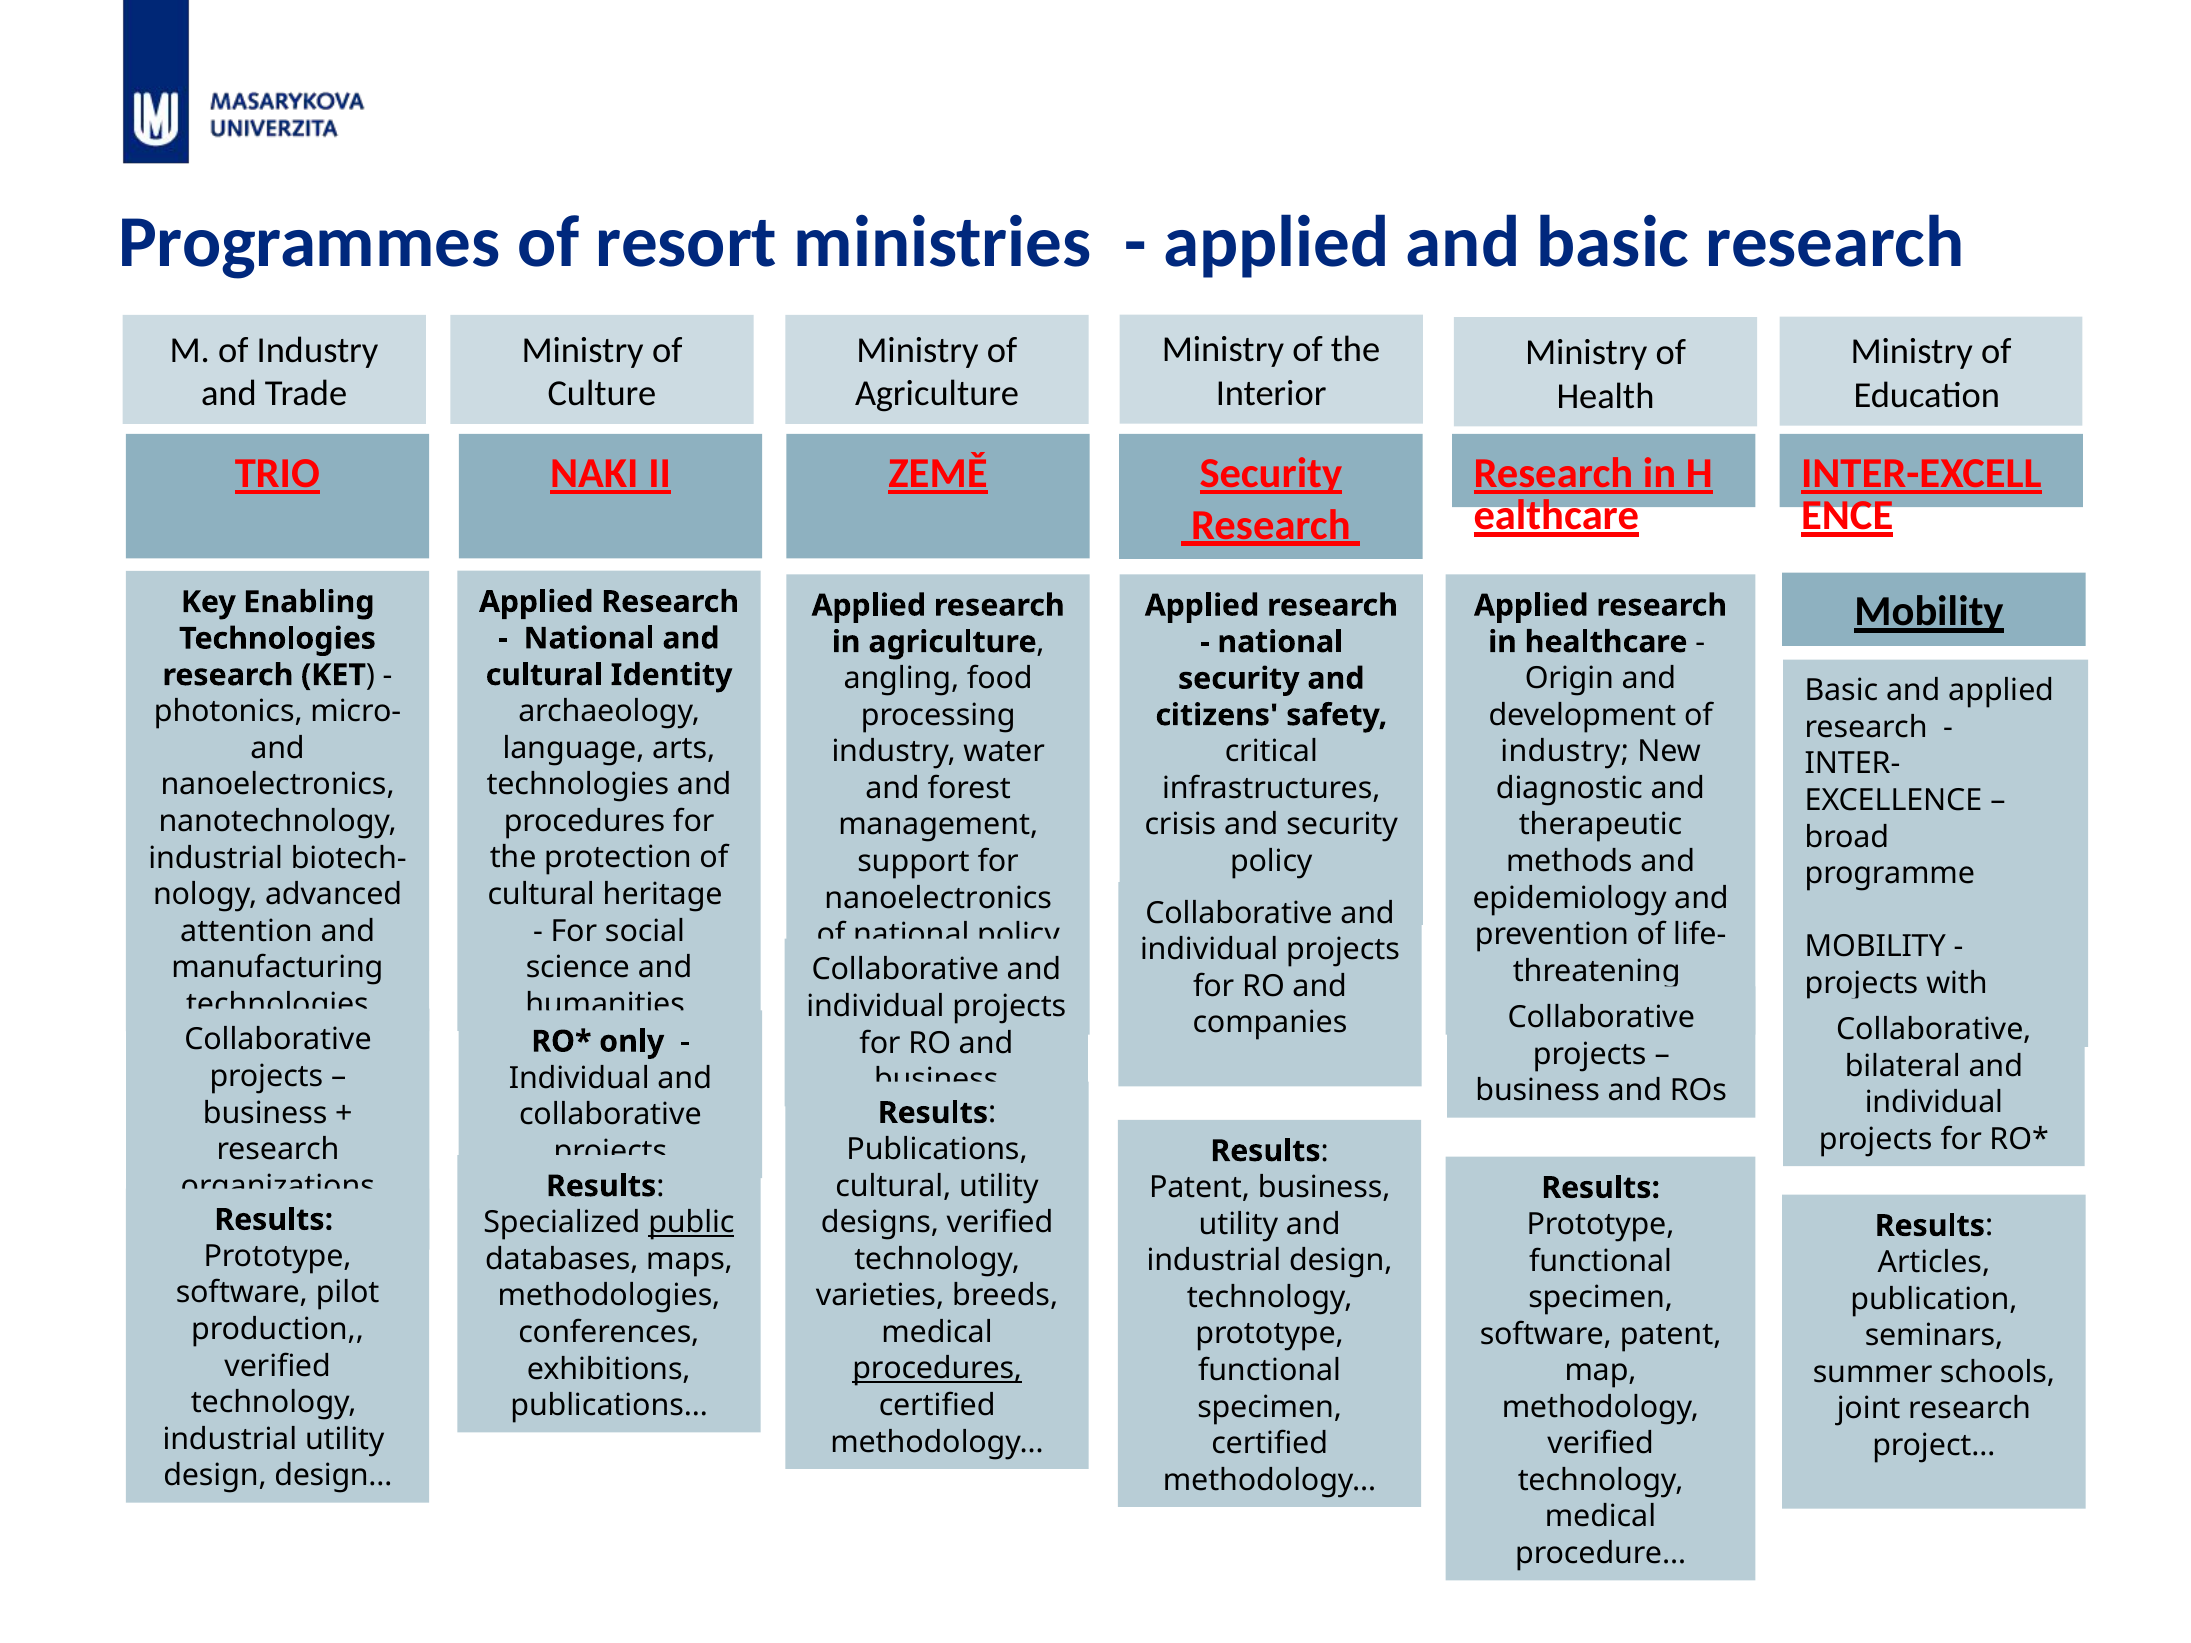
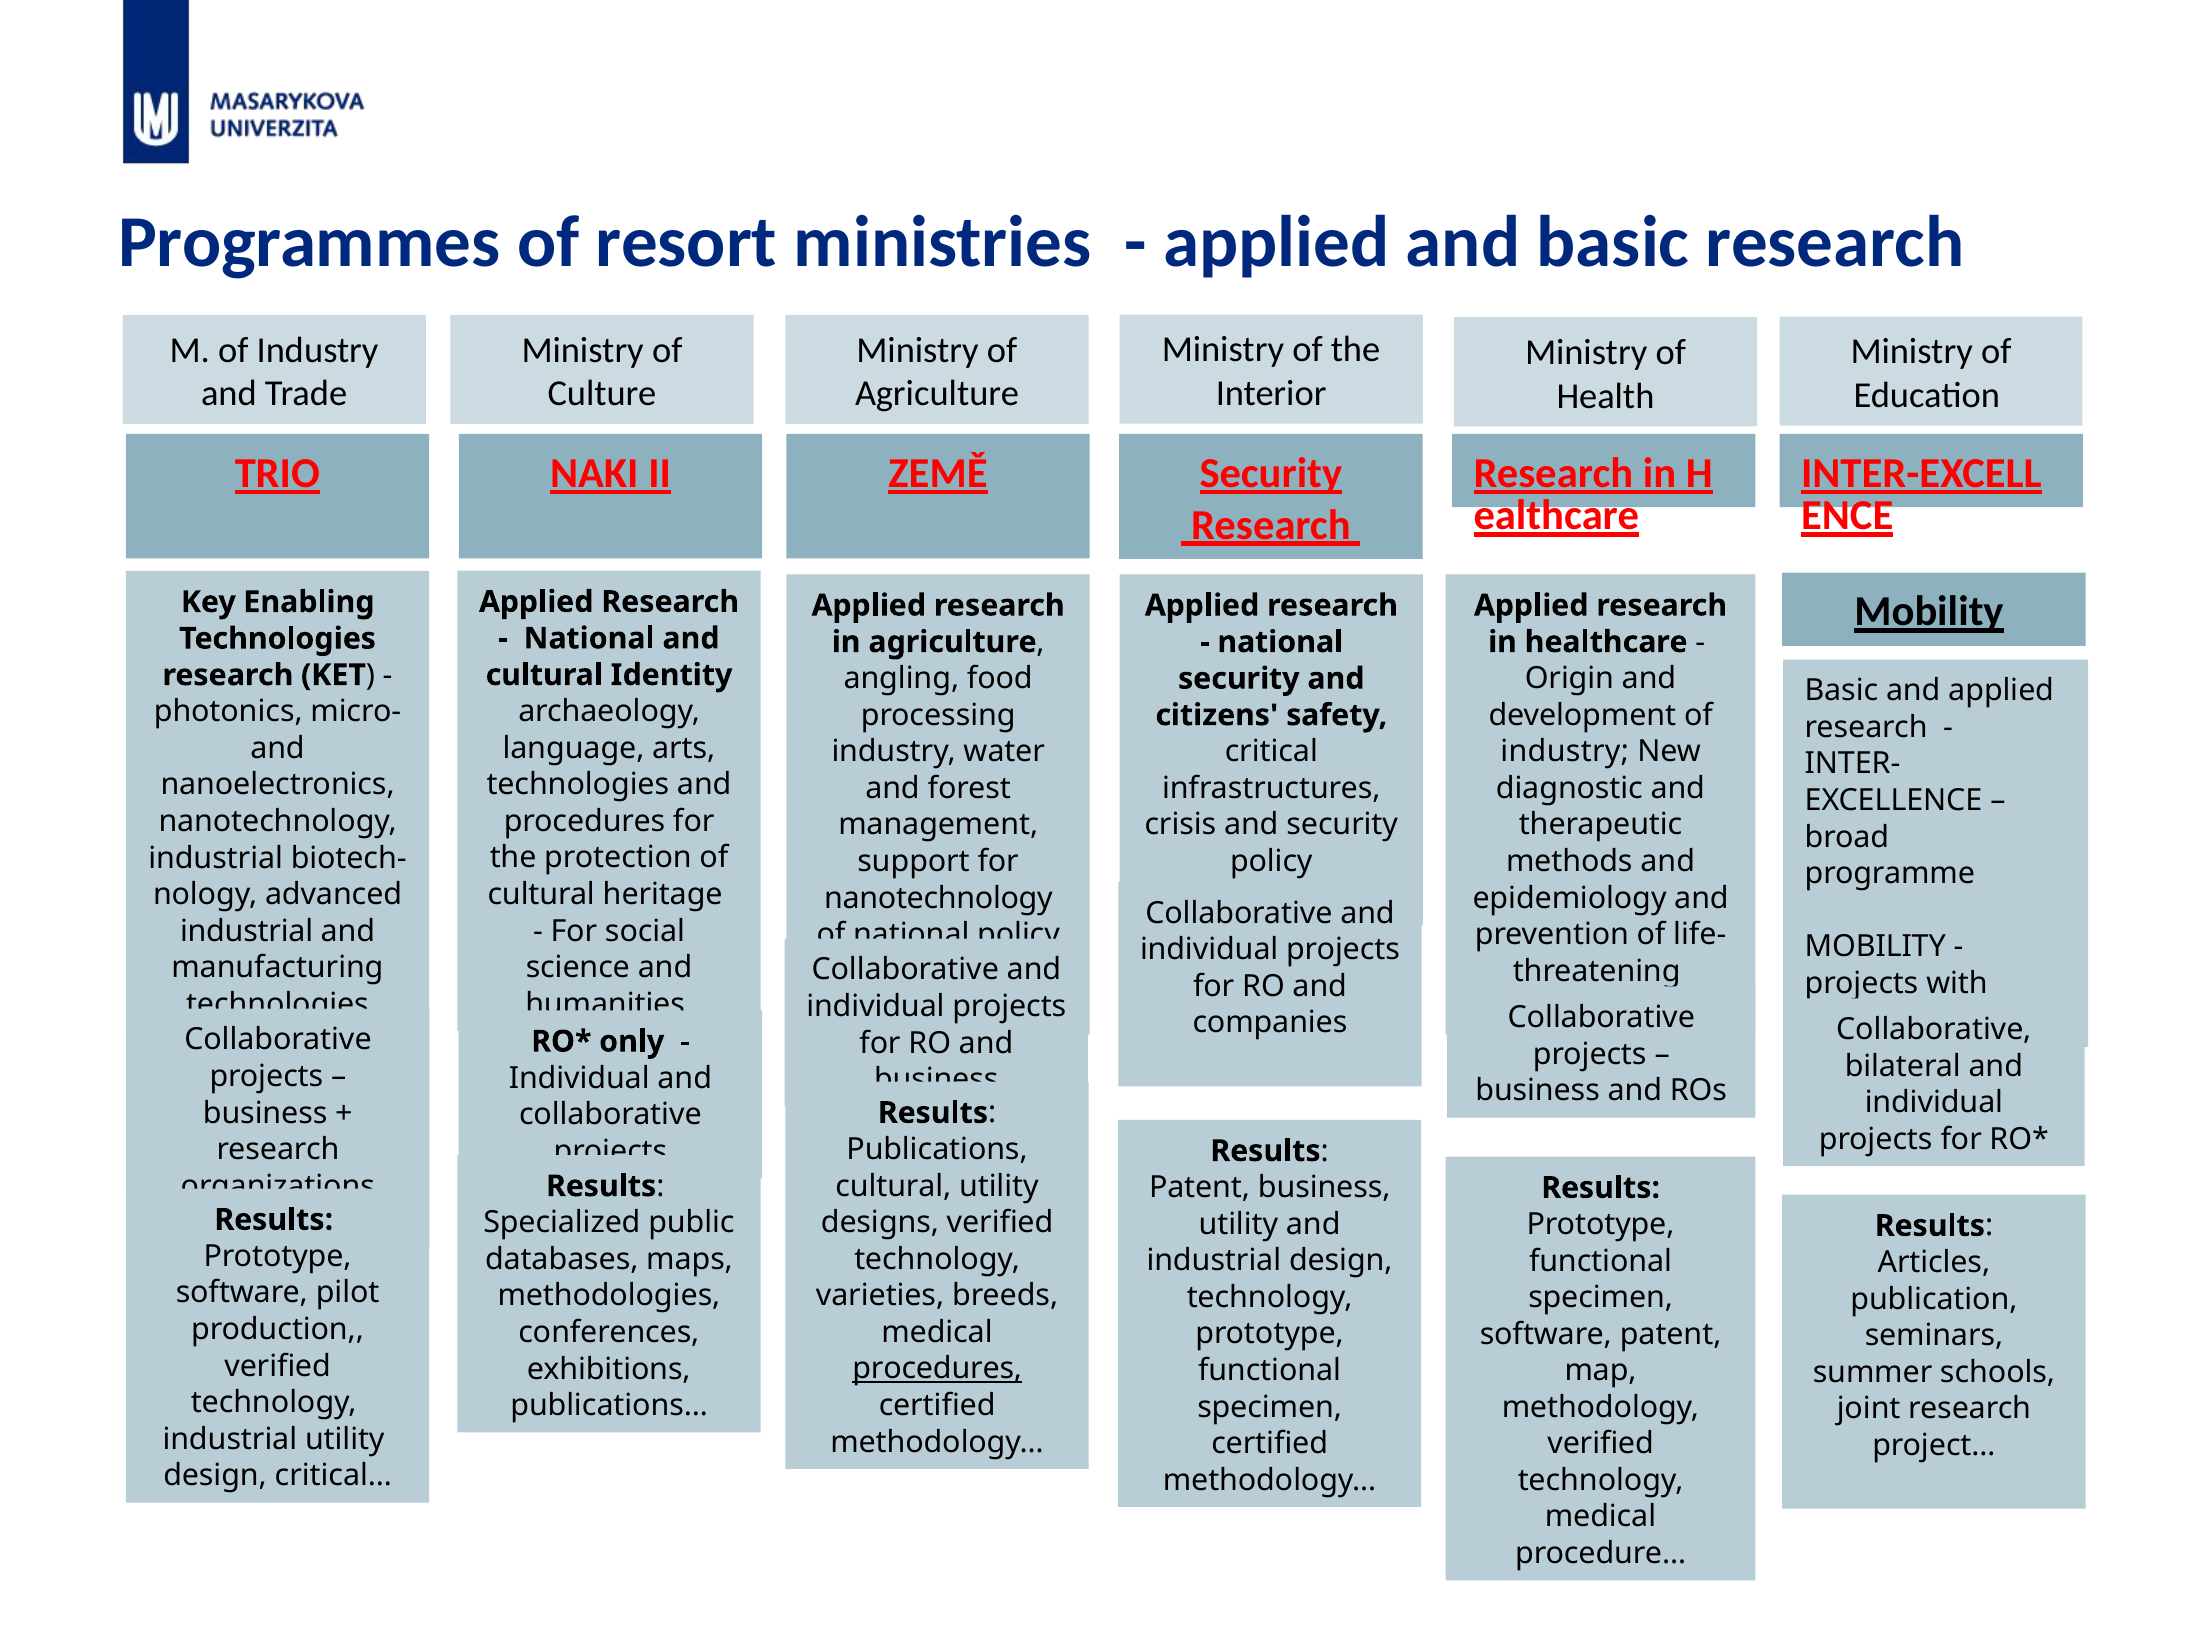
nanoelectronics: nanoelectronics -> nanotechnology (938, 898)
attention: attention -> industrial (247, 931)
public underline: present -> none (691, 1223)
design…: design… -> critical… (333, 1476)
